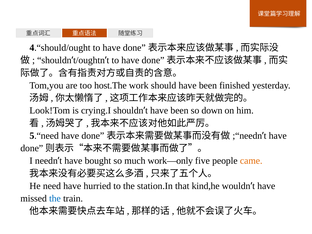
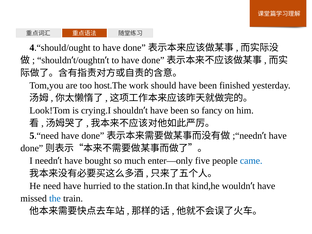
down: down -> fancy (212, 111)
work—only: work—only -> enter—only (170, 161)
came colour: orange -> blue (251, 161)
